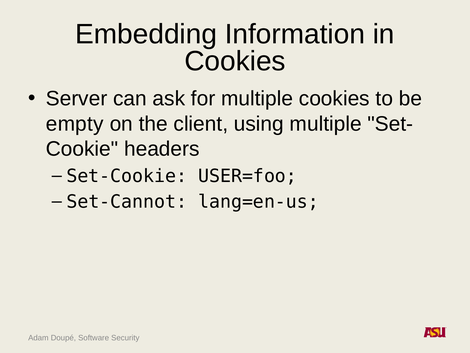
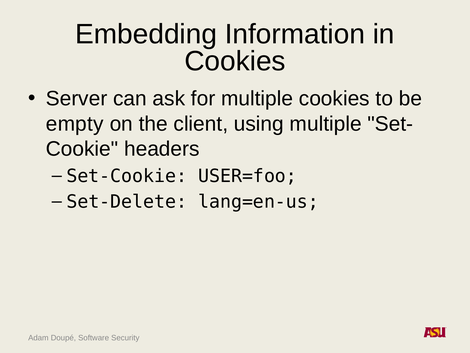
Set-Cannot: Set-Cannot -> Set-Delete (127, 201)
